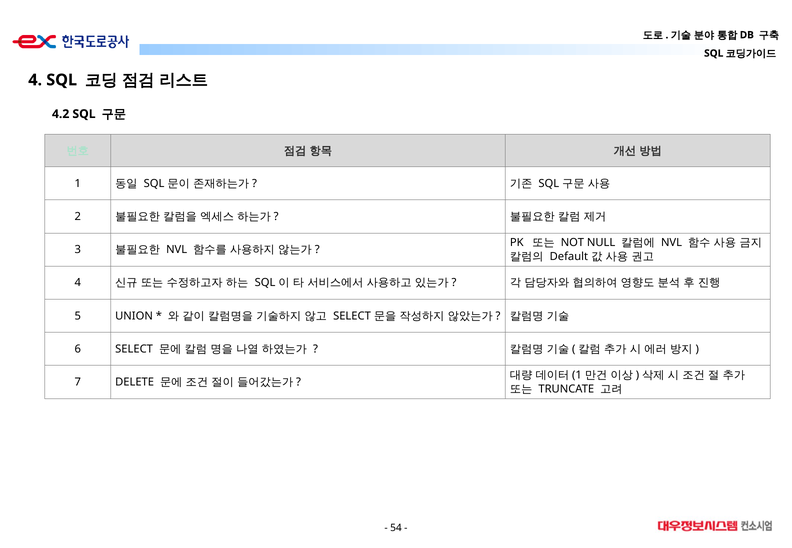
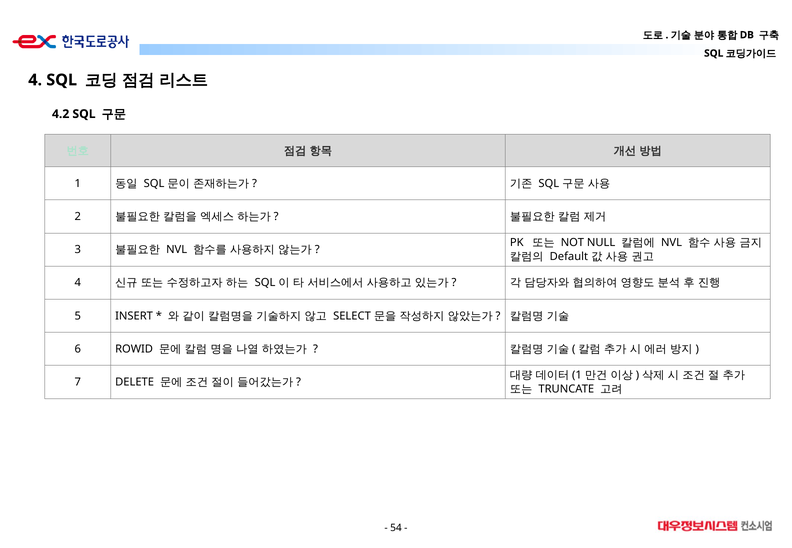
UNION: UNION -> INSERT (134, 316)
6 SELECT: SELECT -> ROWID (134, 349)
